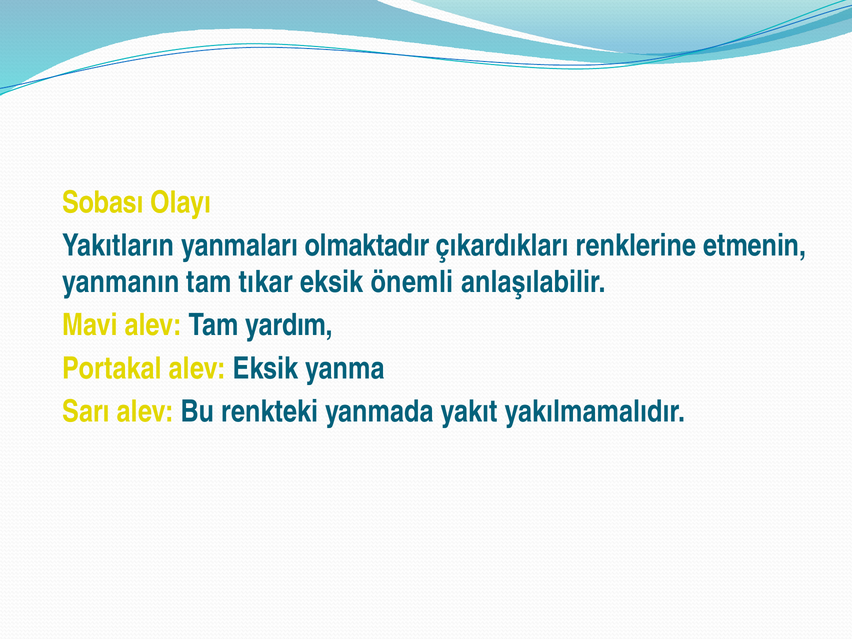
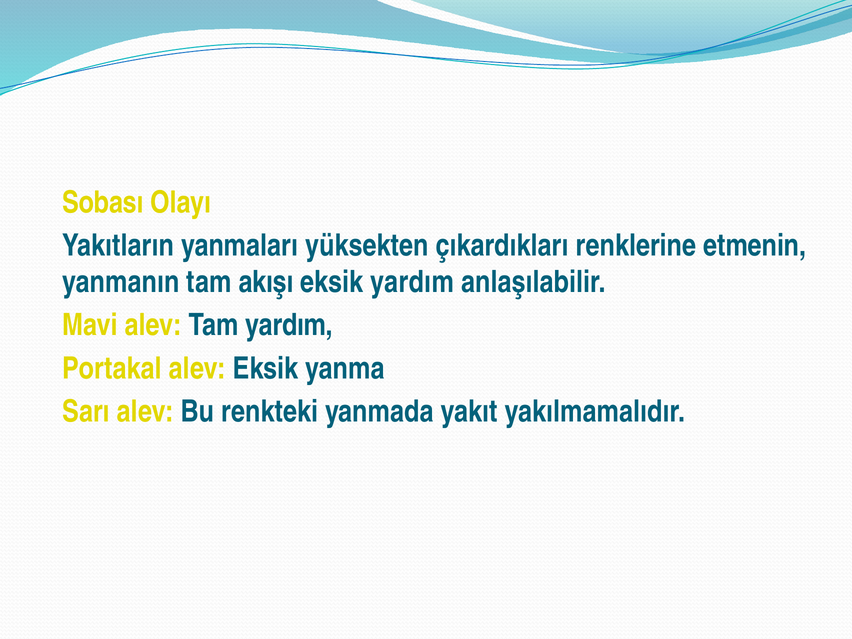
olmaktadır: olmaktadır -> yüksekten (367, 245)
tıkar: tıkar -> akışı (266, 282)
eksik önemli: önemli -> yardım (412, 282)
